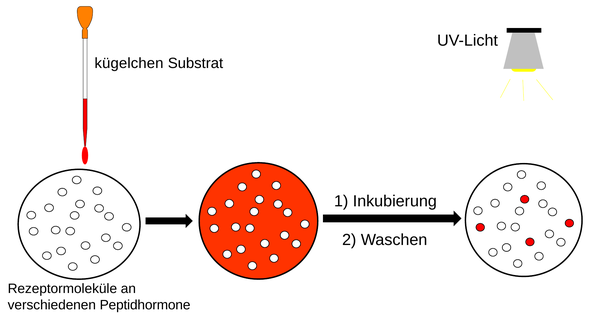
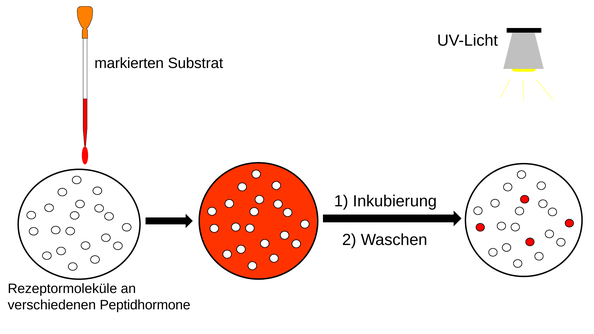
kügelchen: kügelchen -> markierten (129, 63)
